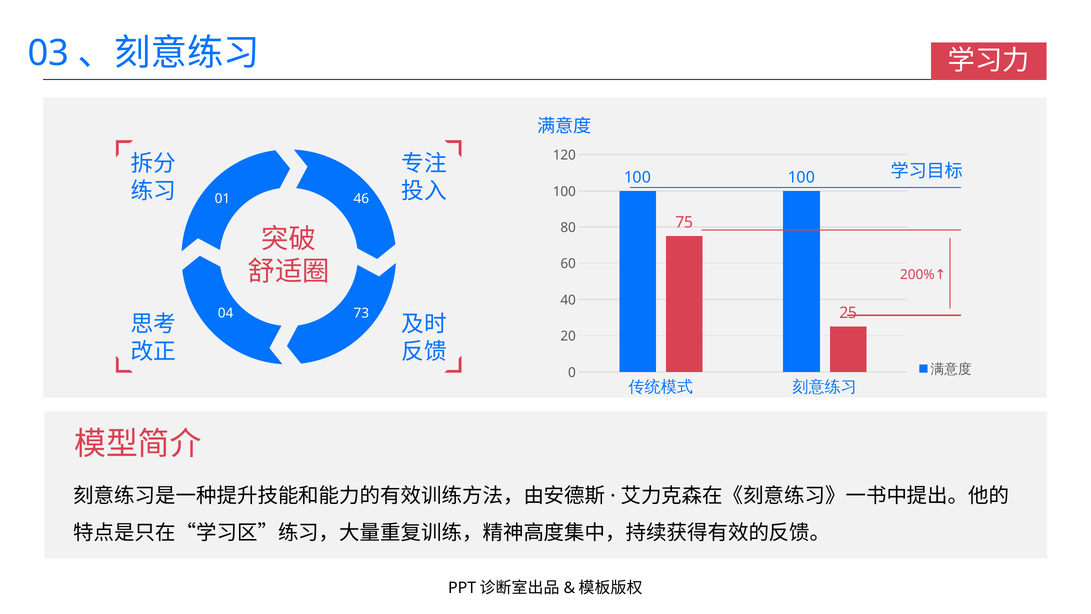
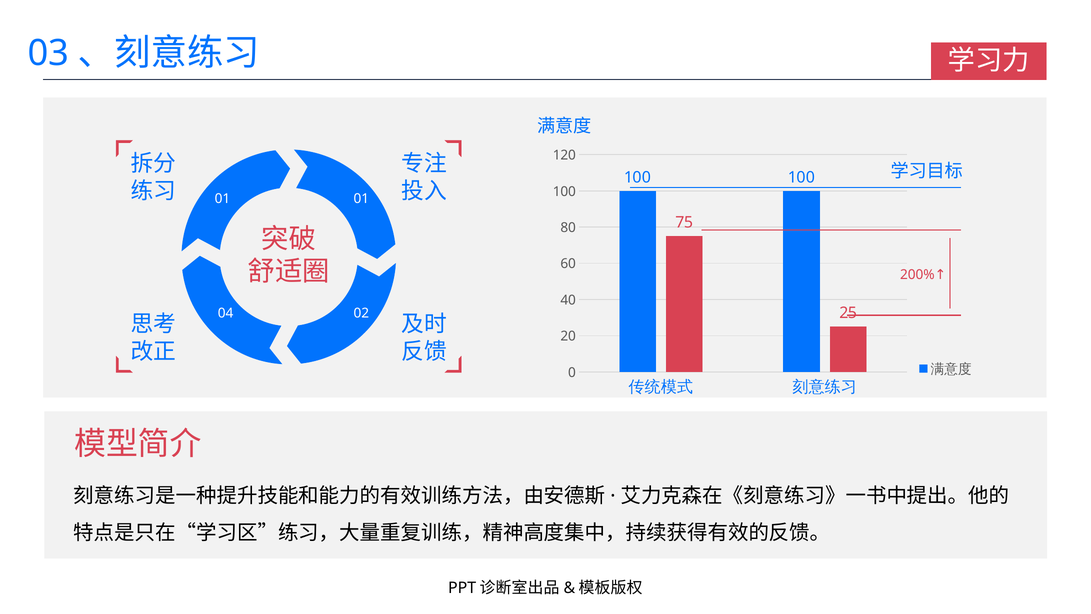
01 46: 46 -> 01 (361, 199)
73: 73 -> 02 (361, 313)
